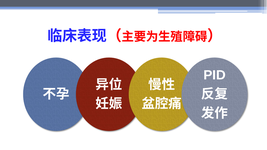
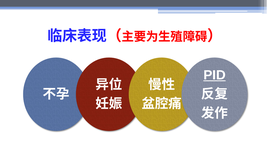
PID underline: none -> present (215, 75)
